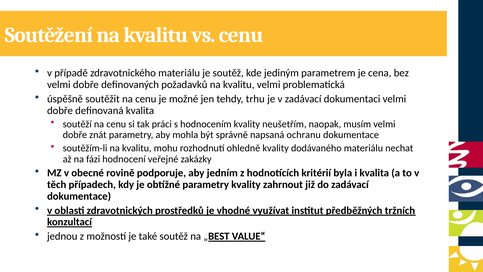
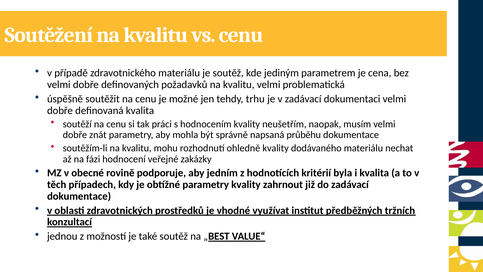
ochranu: ochranu -> průběhu (304, 135)
